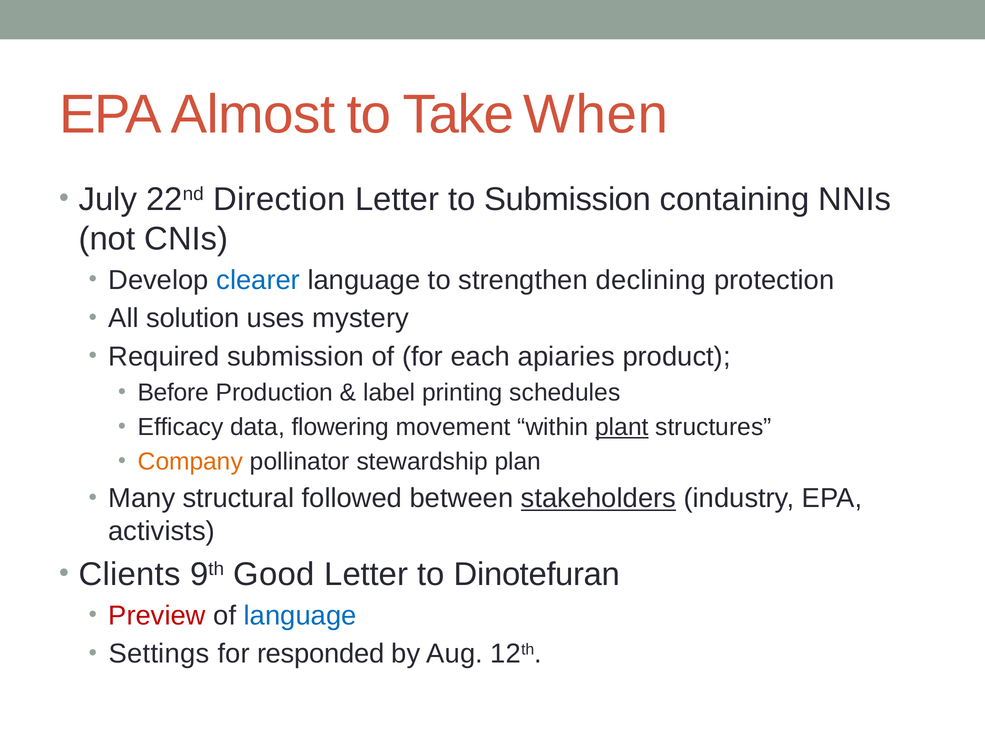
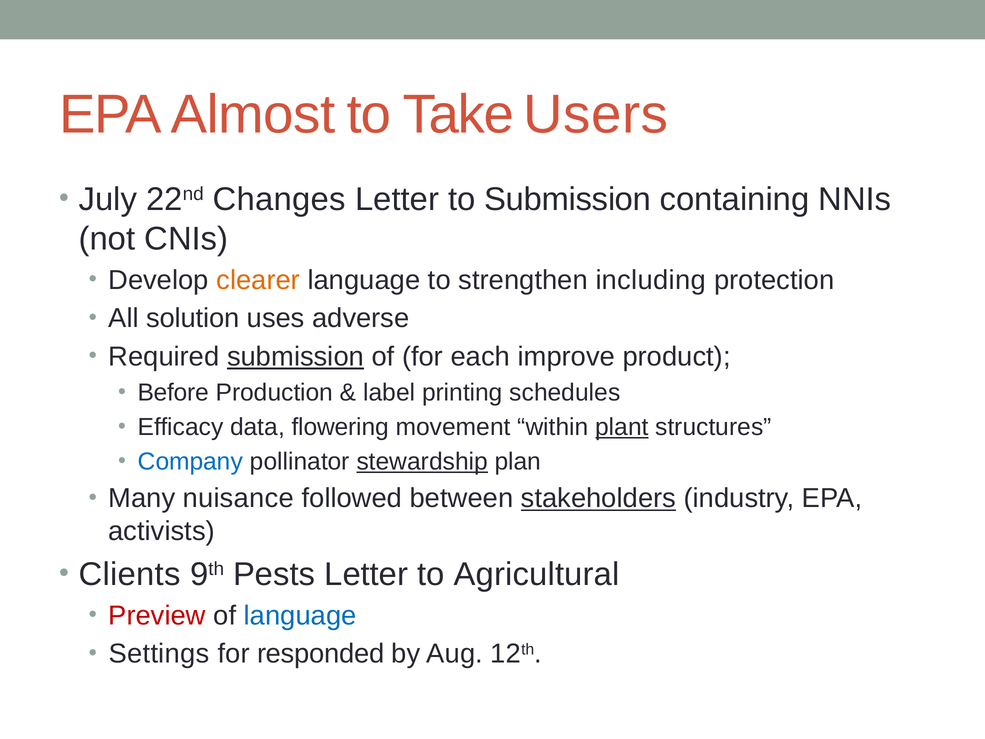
When: When -> Users (596, 115)
Direction: Direction -> Changes (279, 199)
clearer colour: blue -> orange (258, 280)
declining: declining -> including (651, 280)
mystery: mystery -> adverse (361, 318)
submission underline: none -> present (296, 357)
apiaries: apiaries -> improve (566, 357)
Company colour: orange -> blue (190, 461)
stewardship underline: none -> present (422, 461)
structural: structural -> nuisance (238, 498)
Good: Good -> Pests (274, 574)
Dinotefuran: Dinotefuran -> Agricultural (537, 574)
